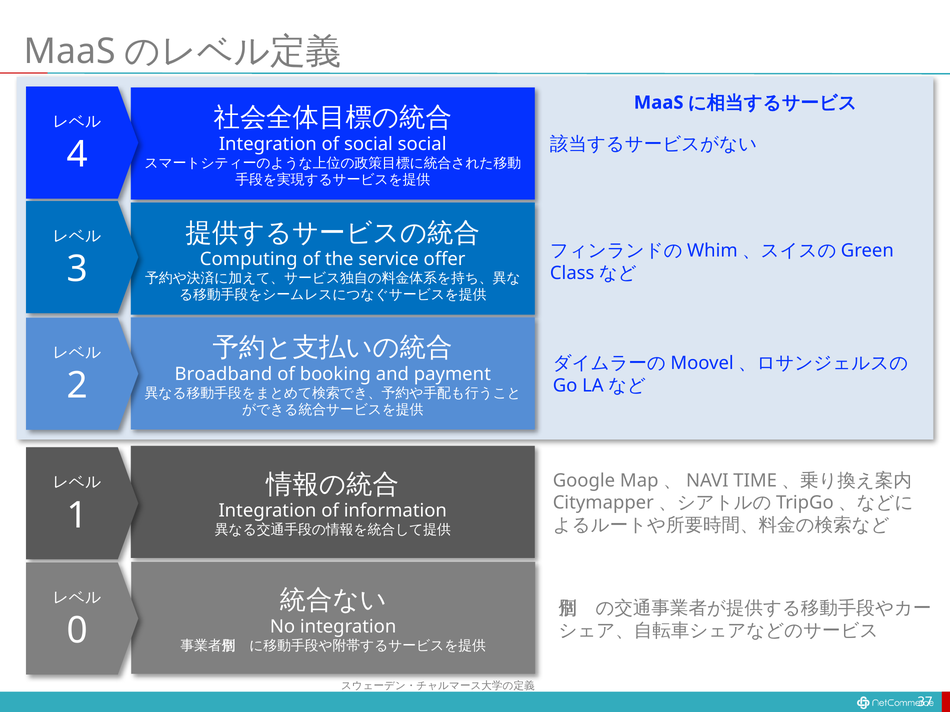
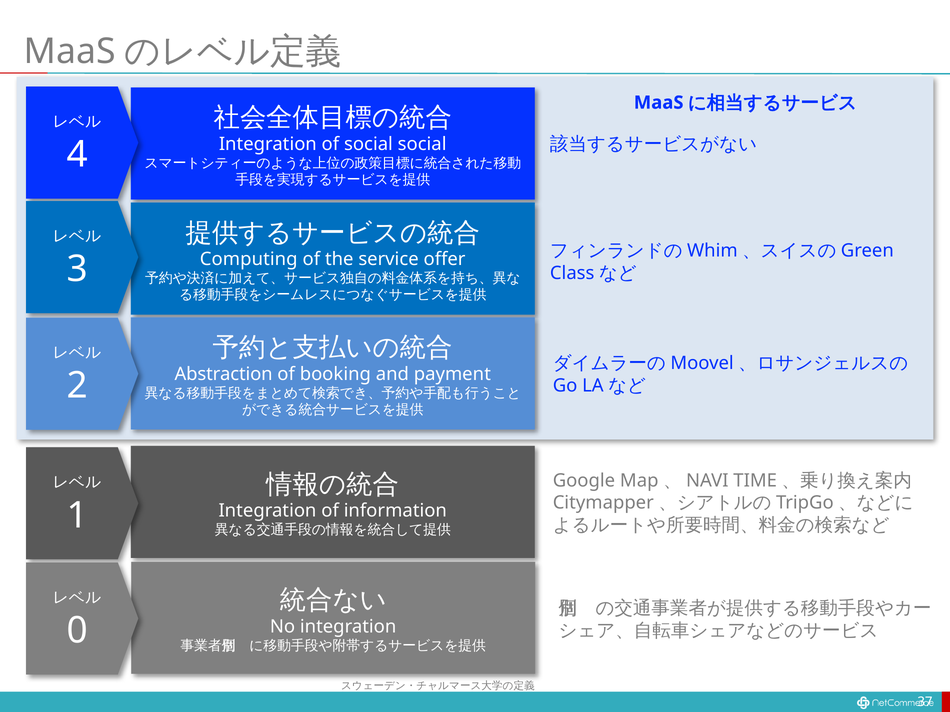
Broadband: Broadband -> Abstraction (224, 374)
